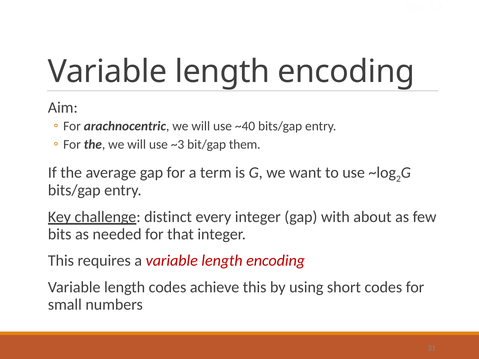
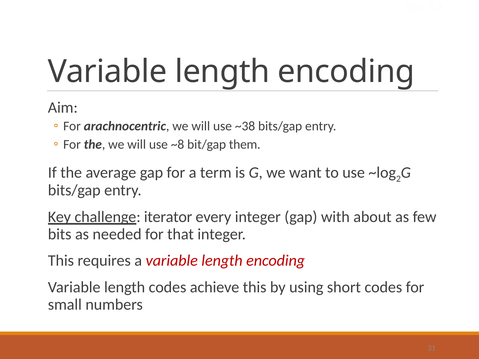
~40: ~40 -> ~38 (245, 126)
~3: ~3 -> ~8 (178, 144)
distinct: distinct -> iterator (168, 217)
